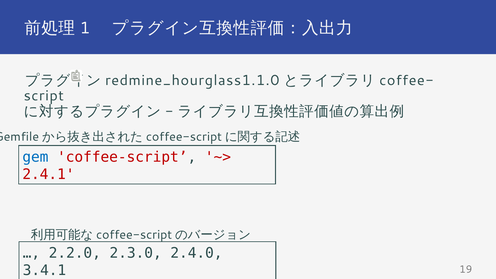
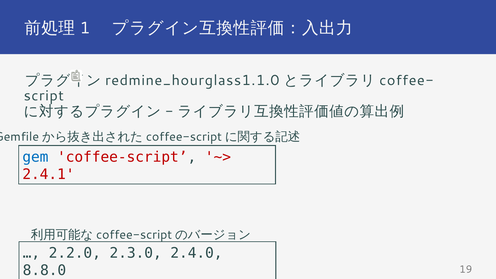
3.4.1: 3.4.1 -> 8.8.0 (44, 270)
